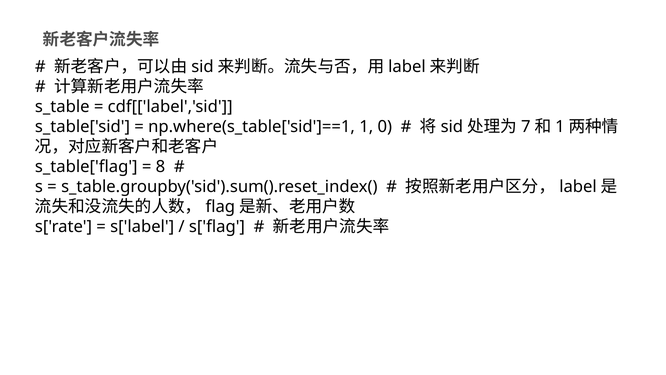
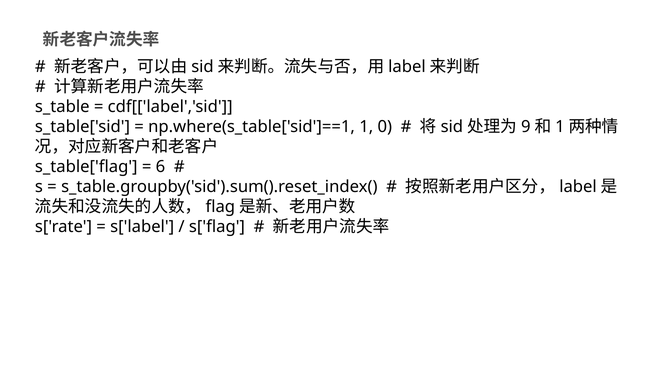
7: 7 -> 9 (526, 127)
8: 8 -> 6 (161, 167)
